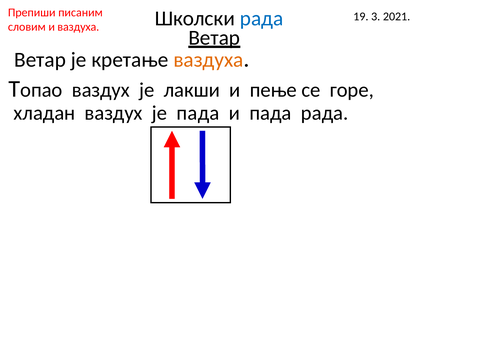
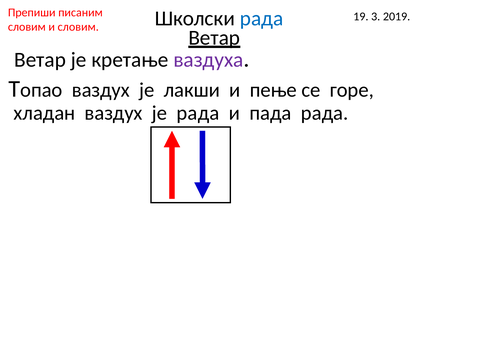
2021: 2021 -> 2019 (397, 17)
и ваздуха: ваздуха -> словим (78, 27)
ваздуха colour: orange -> purple (208, 60)
је пада: пада -> рада (198, 113)
